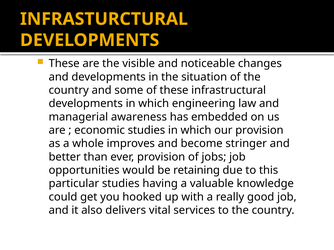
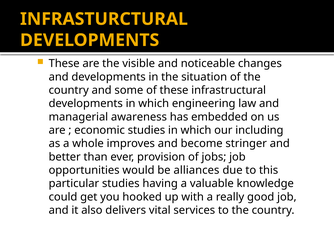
our provision: provision -> including (259, 130)
retaining: retaining -> alliances (196, 171)
